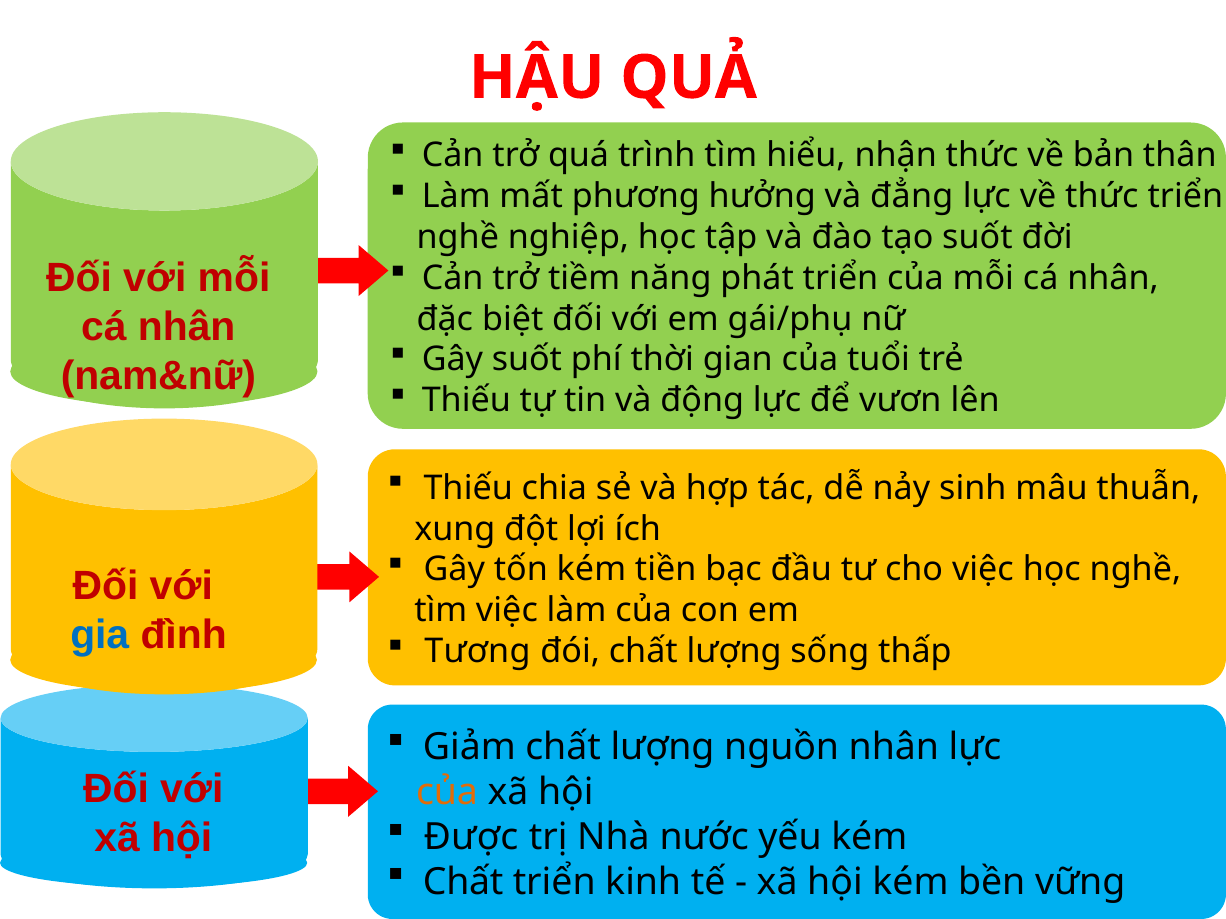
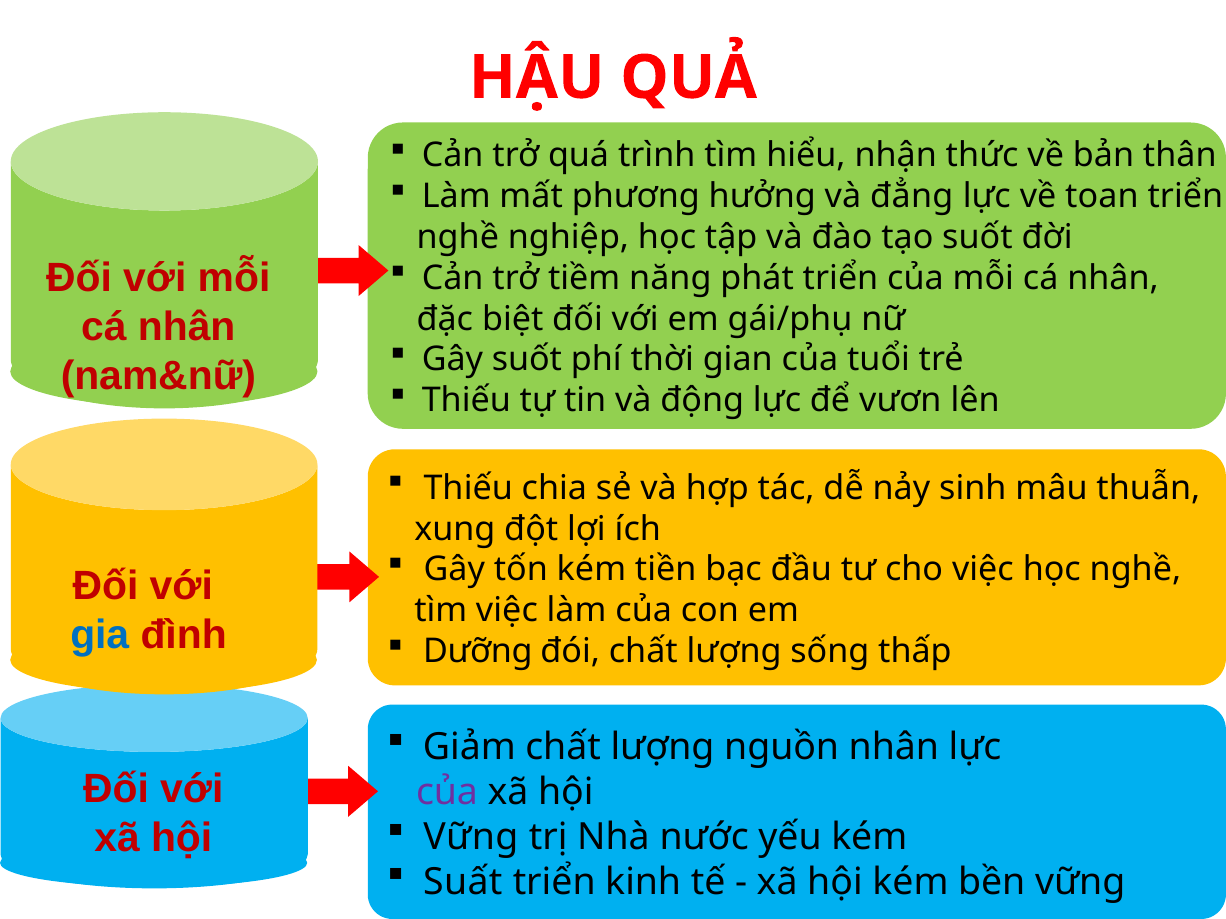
về thức: thức -> toan (1102, 196)
Tương: Tương -> Dưỡng (478, 652)
của colour: orange -> purple (447, 792)
Được: Được -> Vững (471, 837)
Chất: Chất -> Suất (463, 882)
